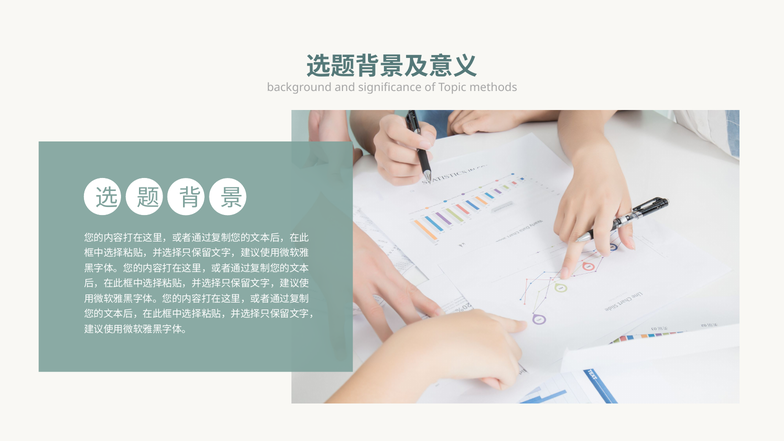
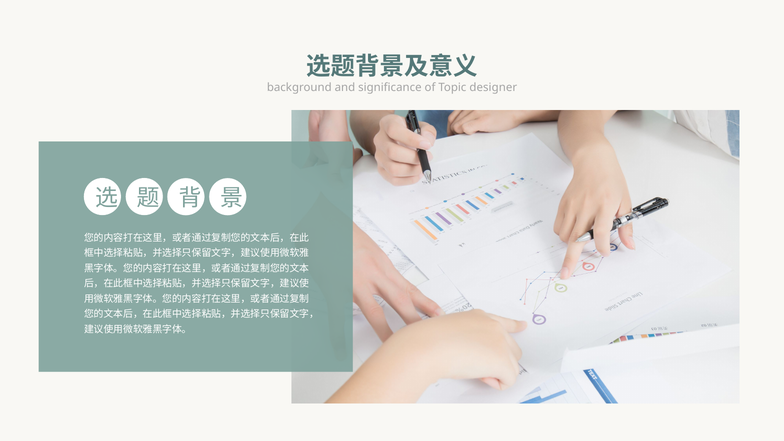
methods: methods -> designer (493, 87)
